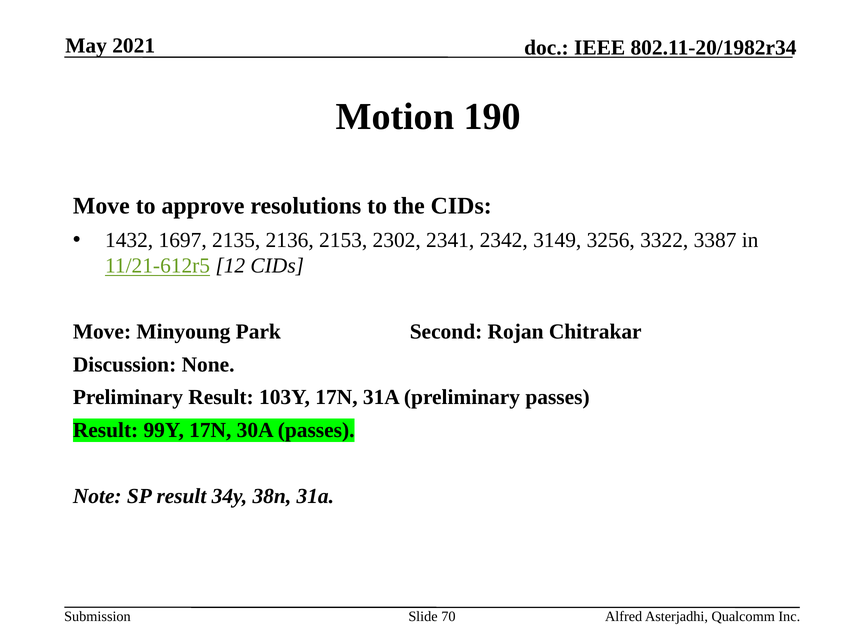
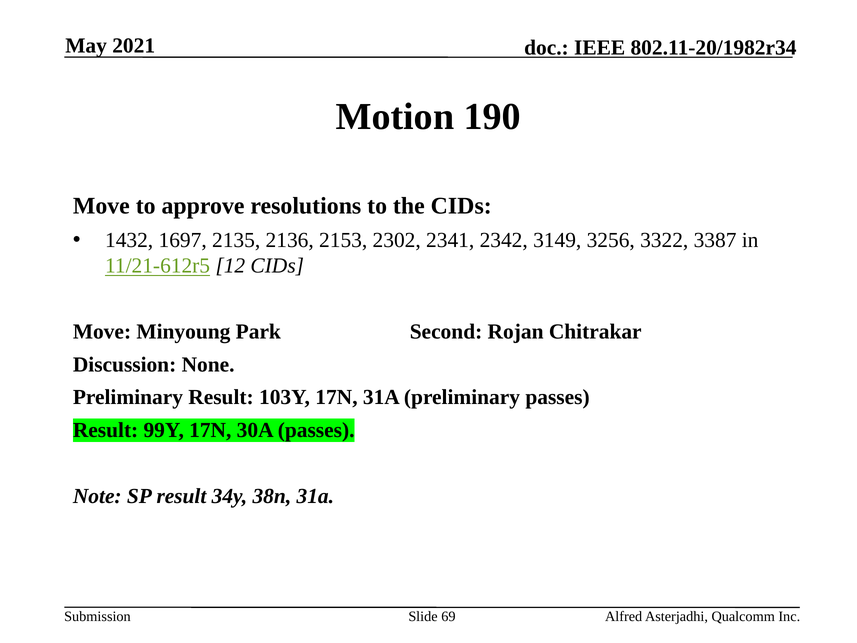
70: 70 -> 69 (448, 616)
